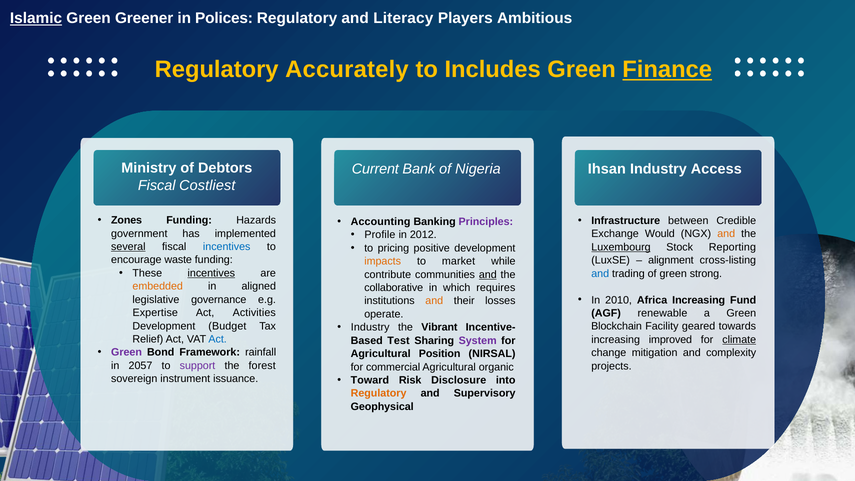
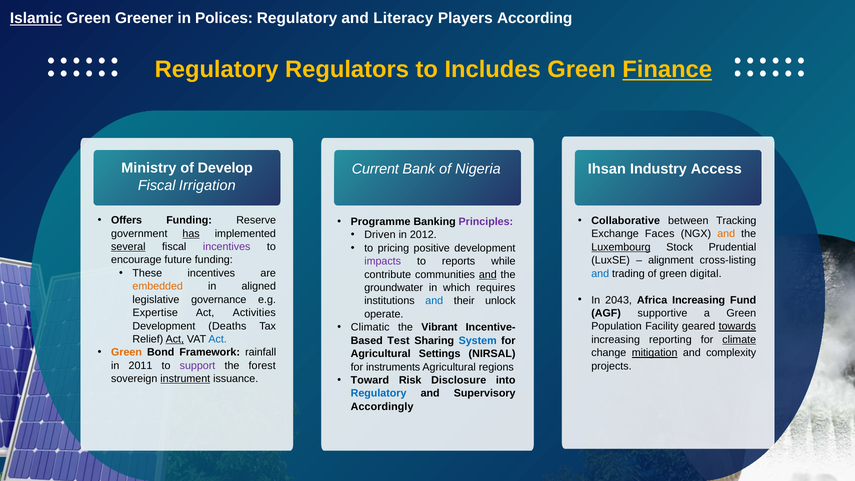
Ambitious: Ambitious -> According (535, 18)
Accurately: Accurately -> Regulators (347, 69)
Debtors: Debtors -> Develop (225, 168)
Costliest: Costliest -> Irrigation (207, 185)
Zones: Zones -> Offers (127, 220)
Hazards: Hazards -> Reserve (256, 220)
Infrastructure: Infrastructure -> Collaborative (626, 221)
Credible: Credible -> Tracking (736, 221)
Accounting: Accounting -> Programme (381, 222)
has underline: none -> present (191, 233)
Would: Would -> Faces (660, 234)
Profile: Profile -> Driven (380, 235)
incentives colour: blue -> purple (227, 247)
Reporting: Reporting -> Prudential (732, 247)
waste: waste -> future (178, 260)
impacts colour: orange -> purple (383, 261)
market: market -> reports (459, 261)
incentives underline: present -> none (211, 273)
strong: strong -> digital (706, 274)
collaborative: collaborative -> groundwater (394, 288)
2010: 2010 -> 2043 (619, 300)
and colour: orange -> blue (434, 301)
losses: losses -> unlock (500, 301)
renewable: renewable -> supportive (662, 313)
Budget: Budget -> Deaths (227, 326)
Blockchain: Blockchain -> Population (617, 326)
towards underline: none -> present (737, 326)
Industry: Industry -> Climatic (370, 327)
Act underline: none -> present (175, 339)
improved: improved -> reporting (670, 340)
System colour: purple -> blue (478, 341)
Green colour: purple -> orange (127, 352)
mitigation underline: none -> present (655, 353)
Position: Position -> Settings (440, 354)
2057: 2057 -> 2011 (140, 366)
commercial: commercial -> instruments (393, 367)
organic: organic -> regions (496, 367)
instrument underline: none -> present (185, 379)
Regulatory colour: orange -> blue (379, 393)
Geophysical: Geophysical -> Accordingly (382, 407)
